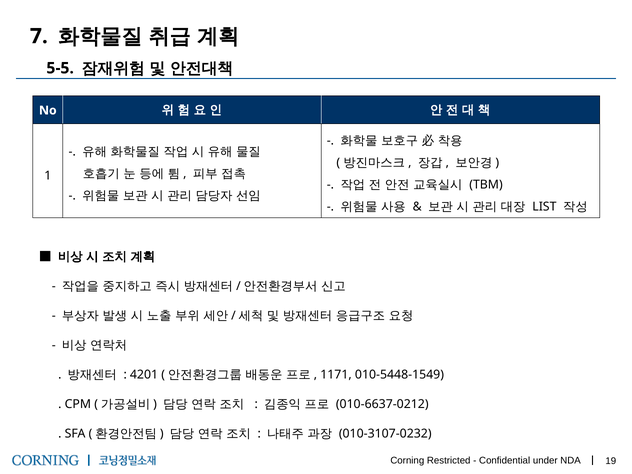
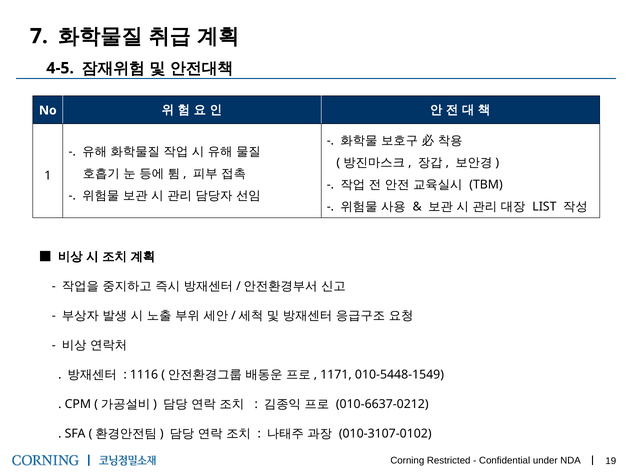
5-5: 5-5 -> 4-5 (60, 68)
4201: 4201 -> 1116 (144, 374)
010-3107-0232: 010-3107-0232 -> 010-3107-0102 (385, 434)
